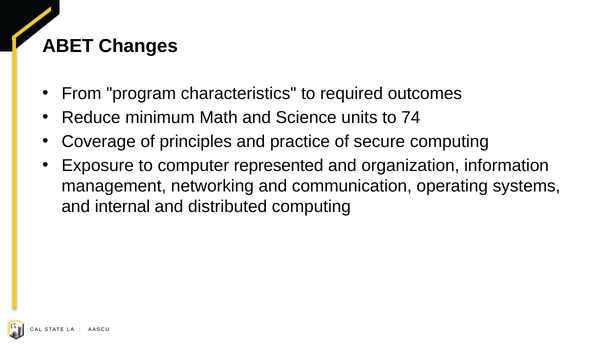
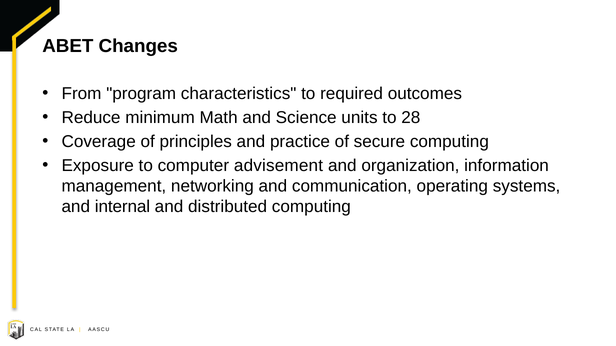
74: 74 -> 28 (411, 118)
represented: represented -> advisement (278, 166)
